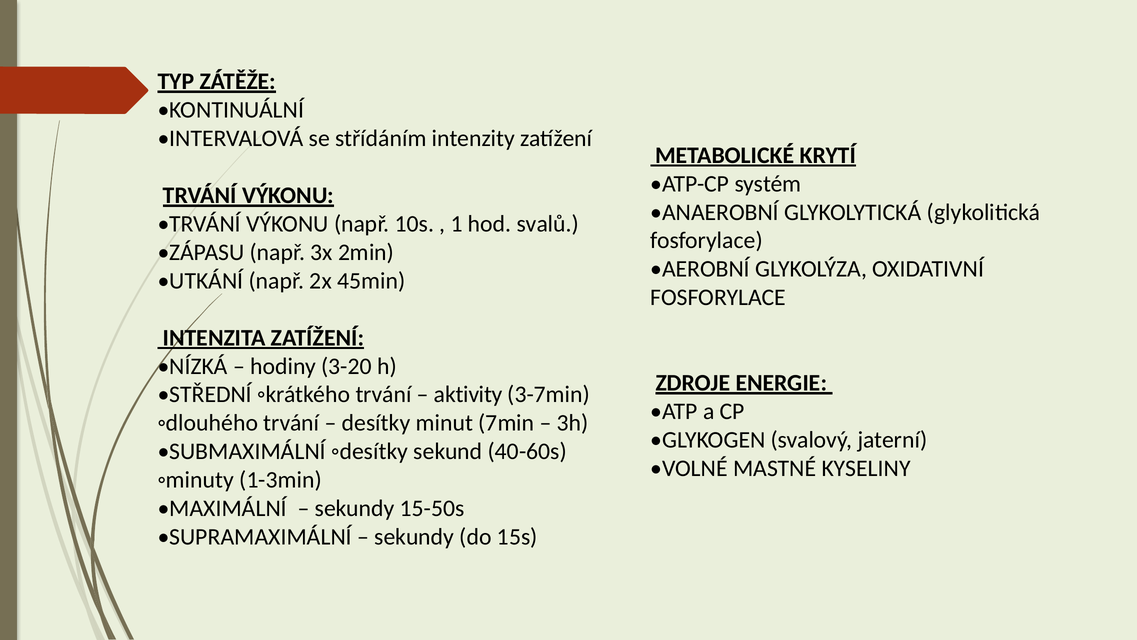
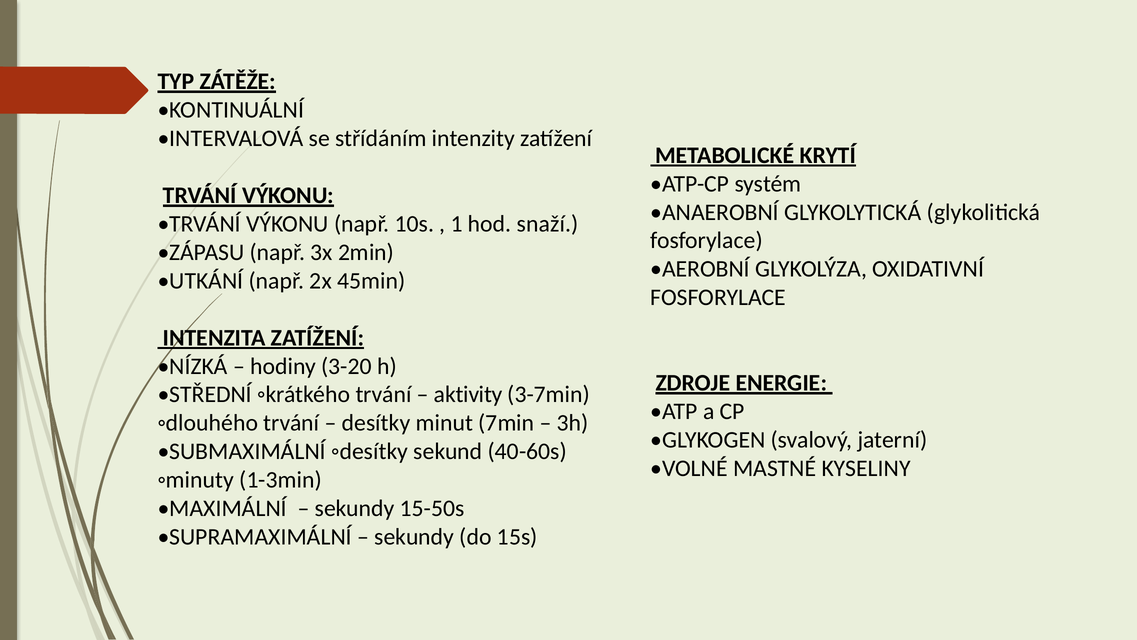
svalů: svalů -> snaží (548, 224)
